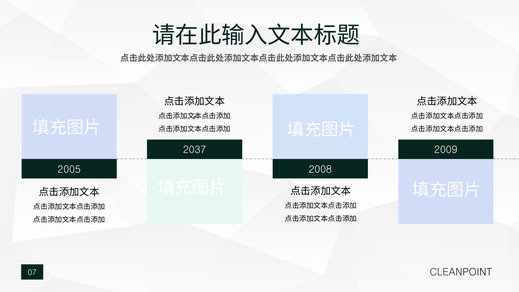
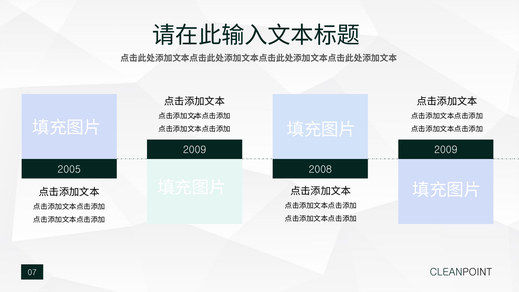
2037: 2037 -> 2009 (195, 150)
